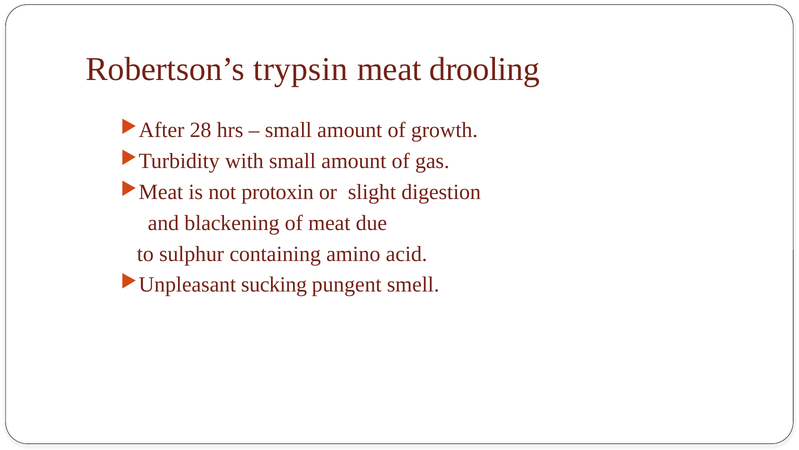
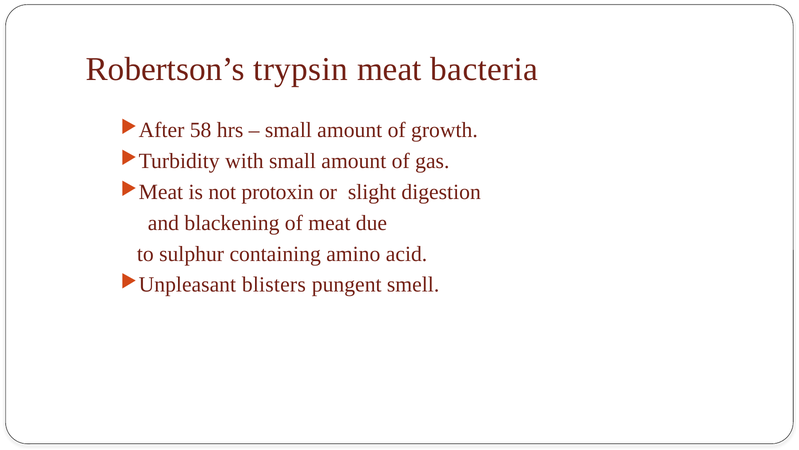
drooling: drooling -> bacteria (484, 69)
28: 28 -> 58 (201, 130)
sucking: sucking -> blisters (274, 284)
